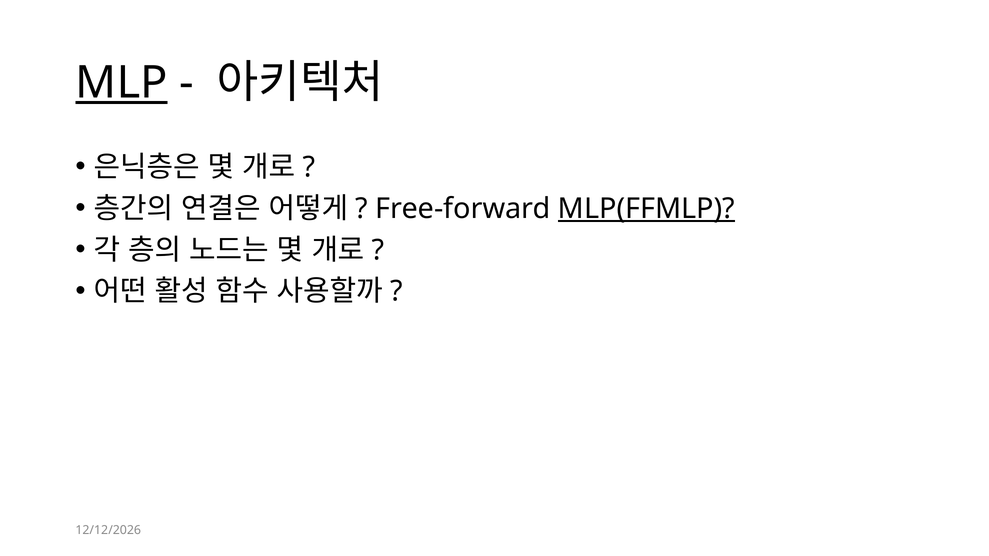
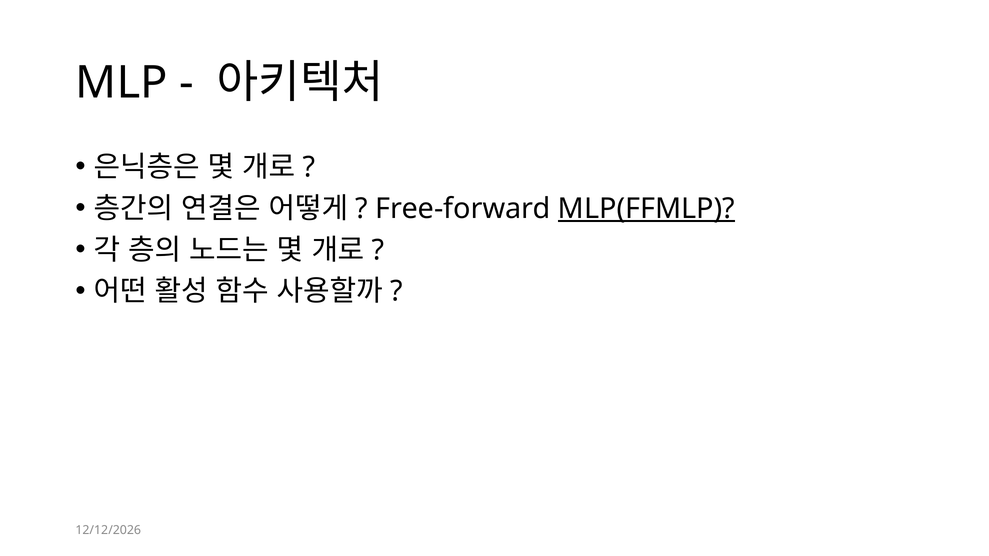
MLP underline: present -> none (122, 83)
